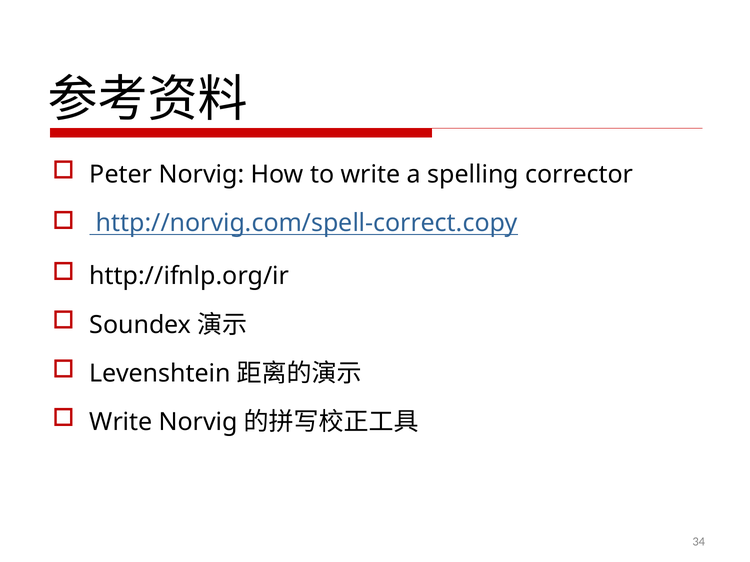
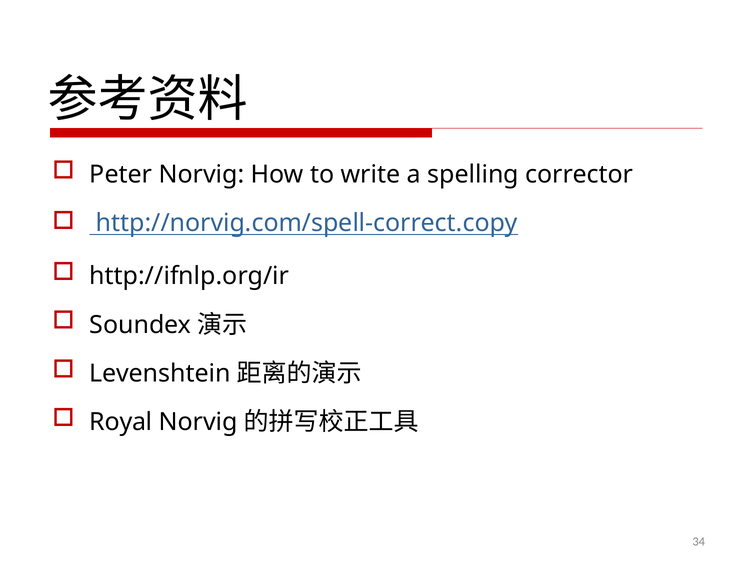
Write: Write -> Royal (121, 423)
